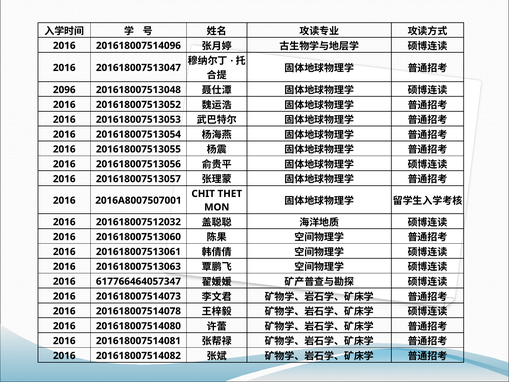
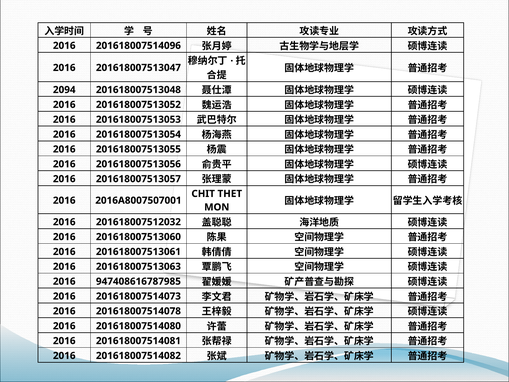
2096: 2096 -> 2094 (64, 90)
617766464057347: 617766464057347 -> 947408616787985 (138, 281)
